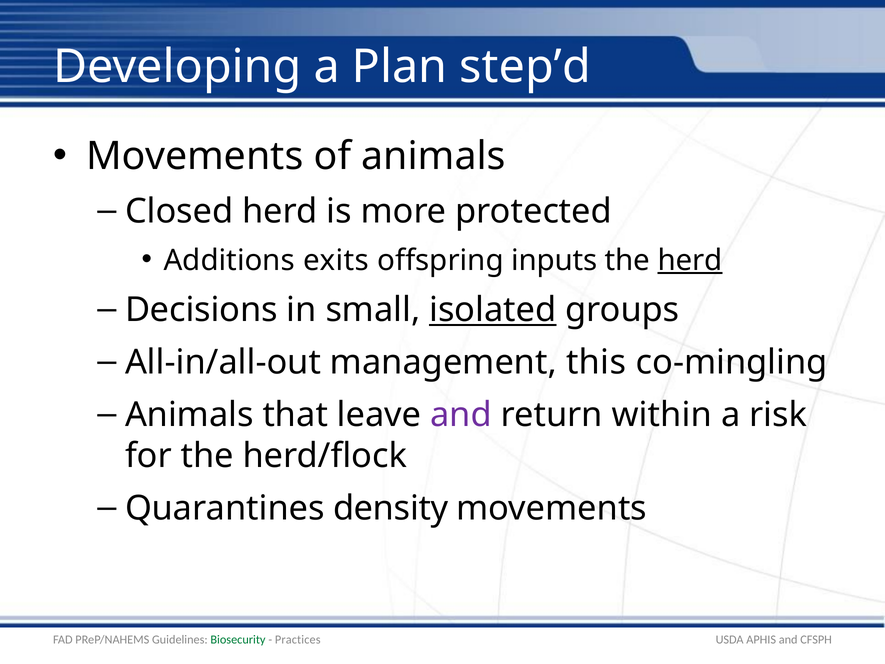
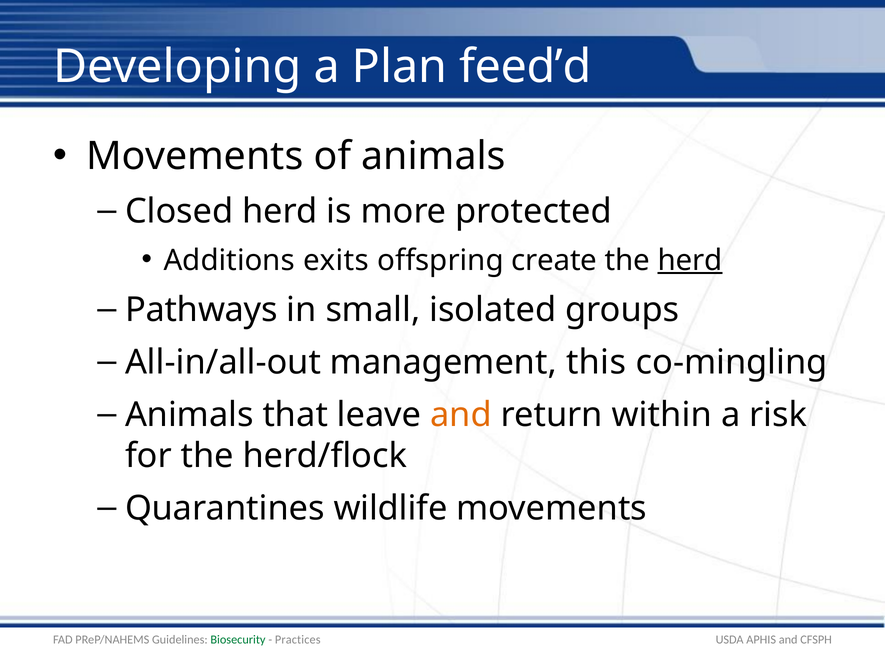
step’d: step’d -> feed’d (525, 67)
inputs: inputs -> create (554, 260)
Decisions: Decisions -> Pathways (201, 310)
isolated underline: present -> none (493, 310)
and colour: purple -> orange (461, 414)
density: density -> wildlife (391, 508)
